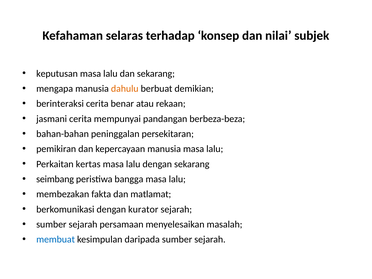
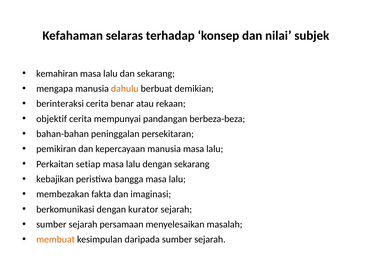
keputusan: keputusan -> kemahiran (57, 74)
jasmani: jasmani -> objektif (52, 119)
kertas: kertas -> setiap (88, 164)
seimbang: seimbang -> kebajikan (55, 179)
matlamat: matlamat -> imaginasi (151, 194)
membuat colour: blue -> orange (56, 239)
